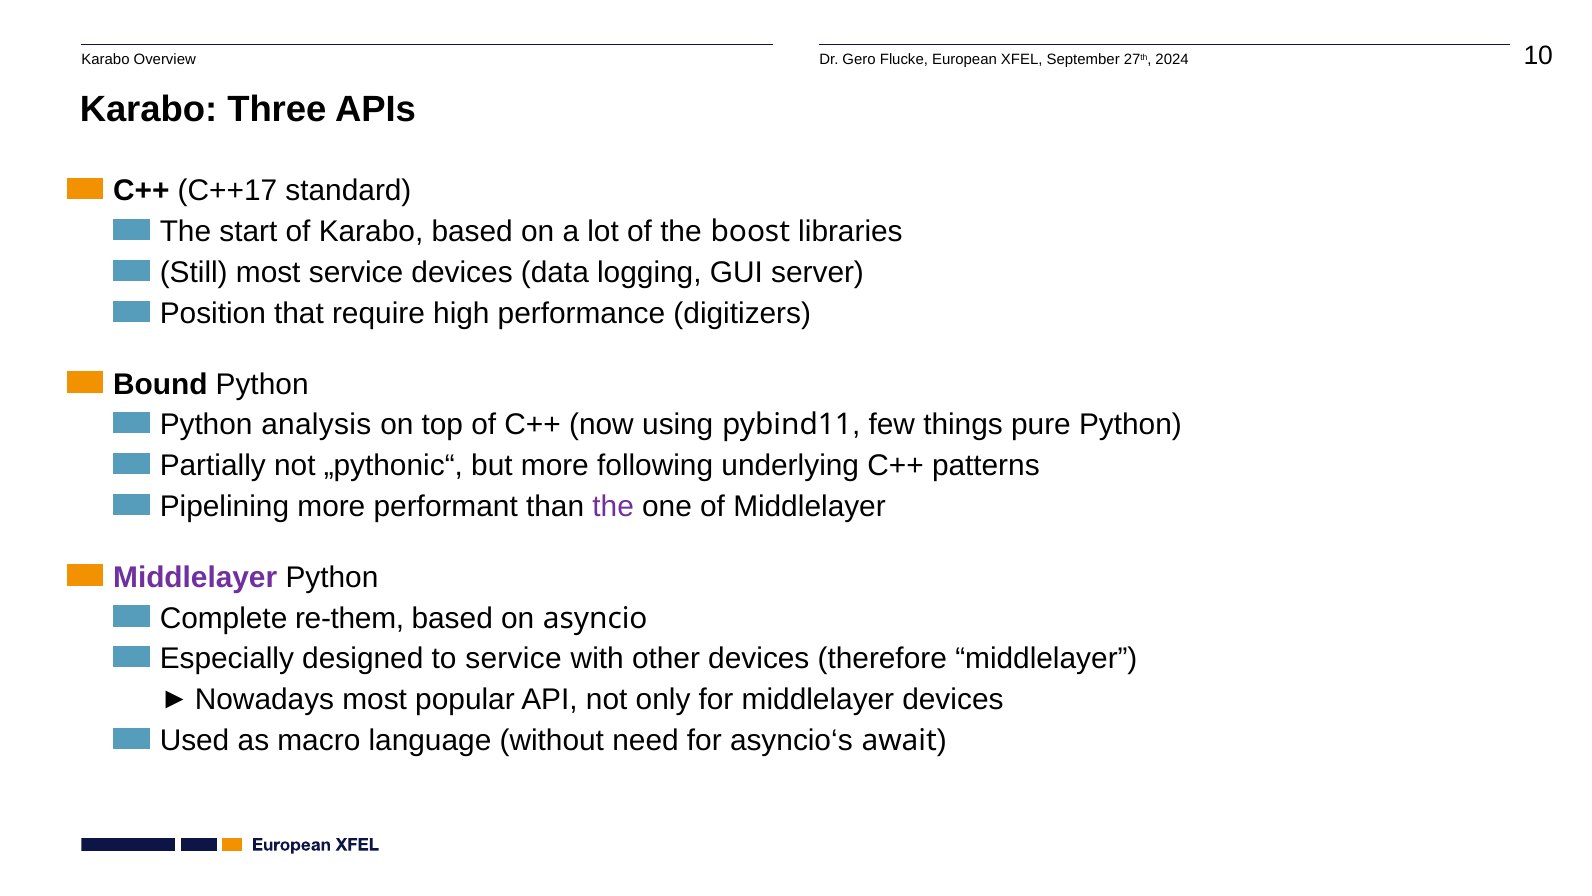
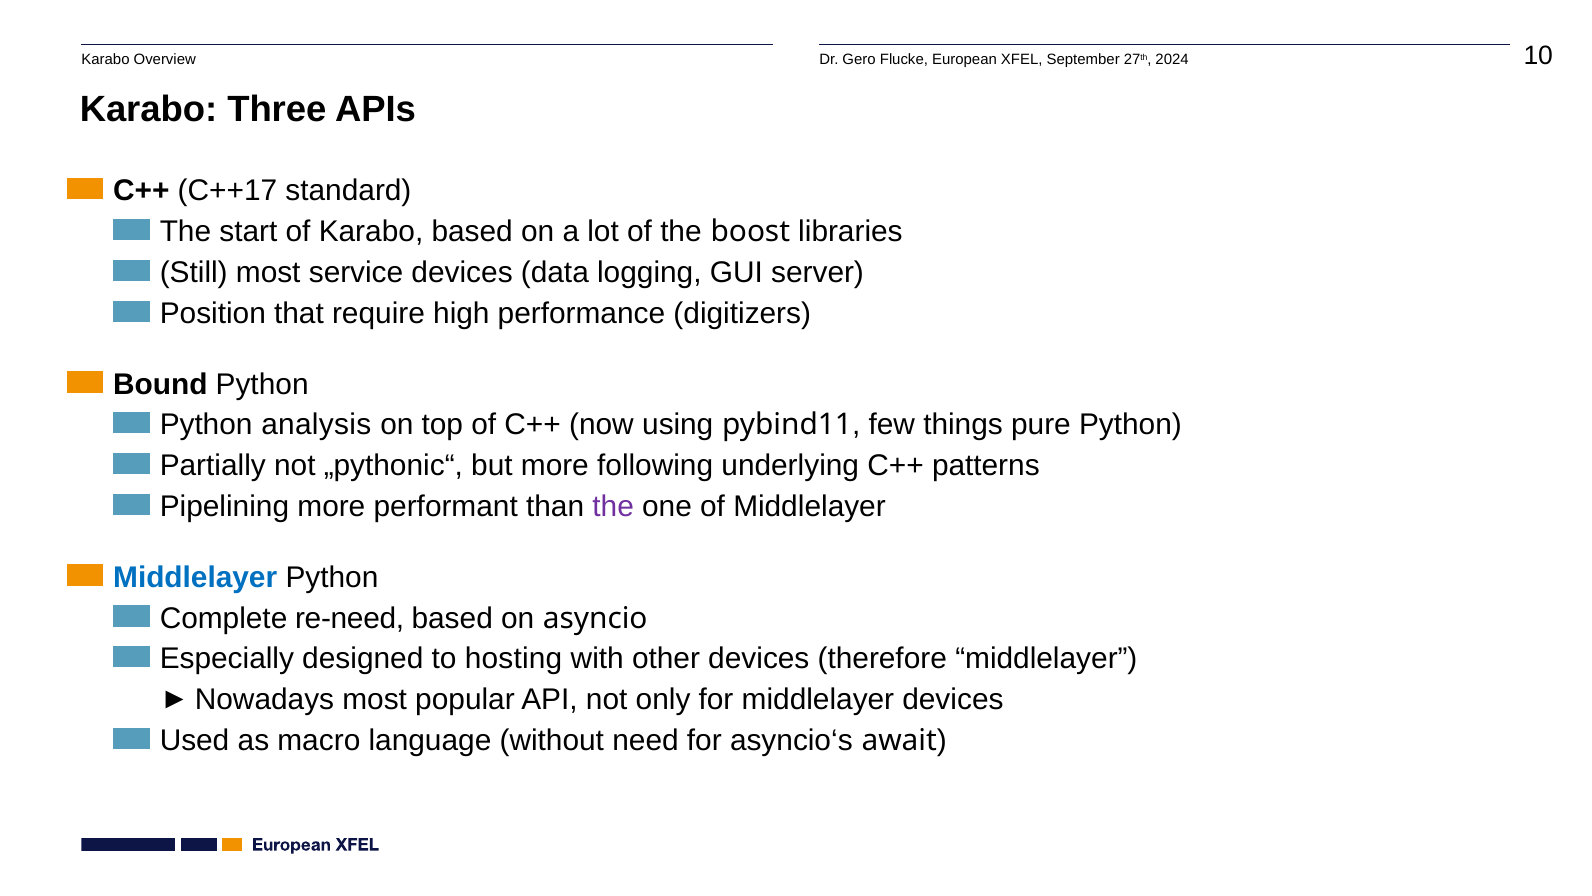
Middlelayer colour: purple -> blue (195, 577)
re-them: re-them -> re-need (350, 618)
to service: service -> hosting (514, 659)
